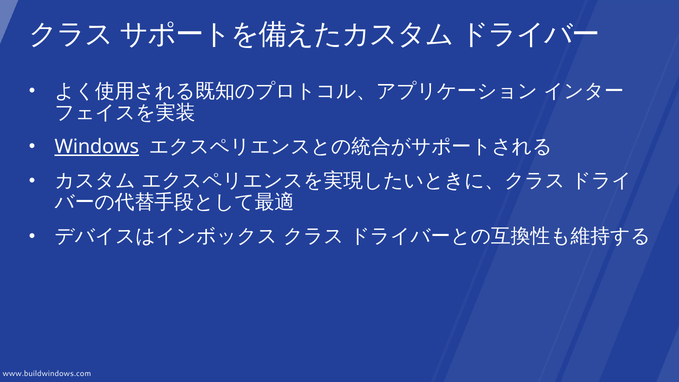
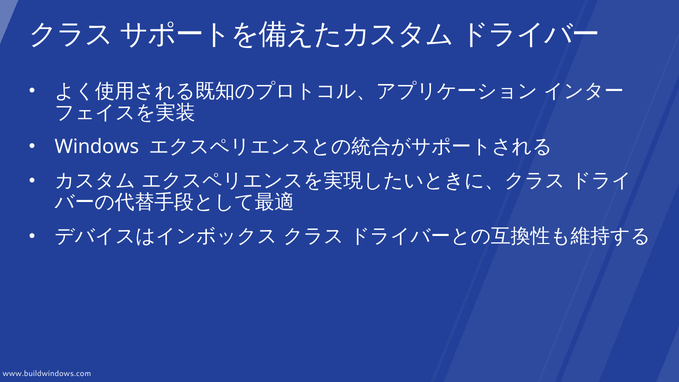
Windows underline: present -> none (97, 147)
